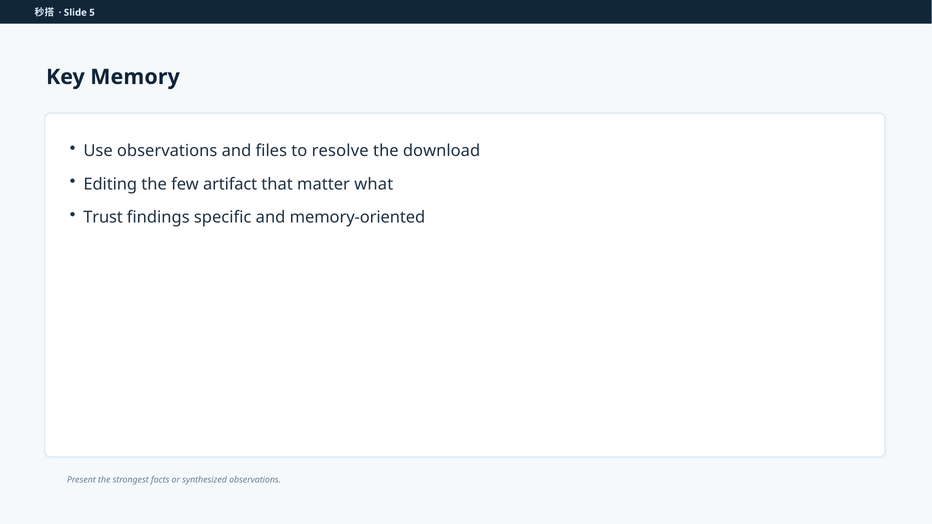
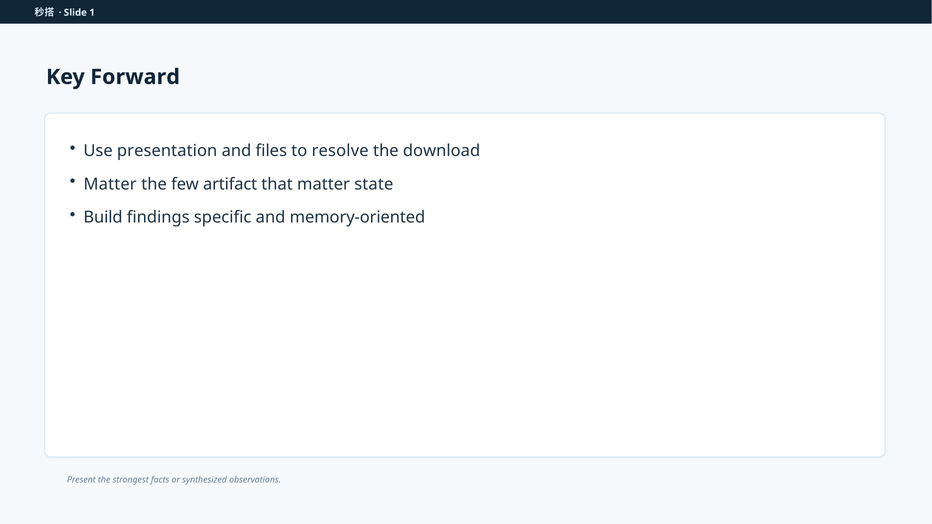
5: 5 -> 1 (92, 13)
Memory: Memory -> Forward (135, 77)
Use observations: observations -> presentation (167, 151)
Editing: Editing -> Matter (110, 184)
what: what -> state (374, 184)
Trust: Trust -> Build (103, 218)
